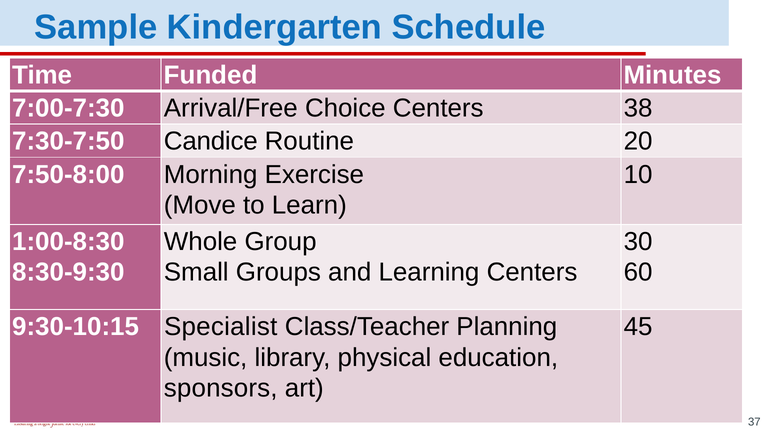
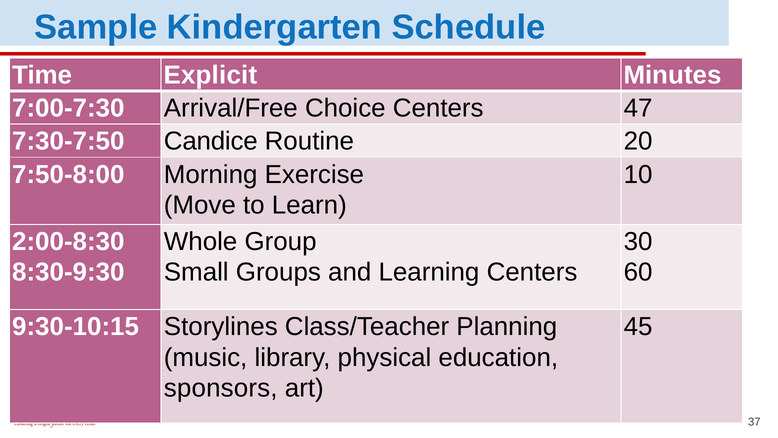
Funded: Funded -> Explicit (211, 75)
38: 38 -> 47 (638, 108)
1:00-8:30: 1:00-8:30 -> 2:00-8:30 (69, 241)
Specialist: Specialist -> Storylines (221, 327)
